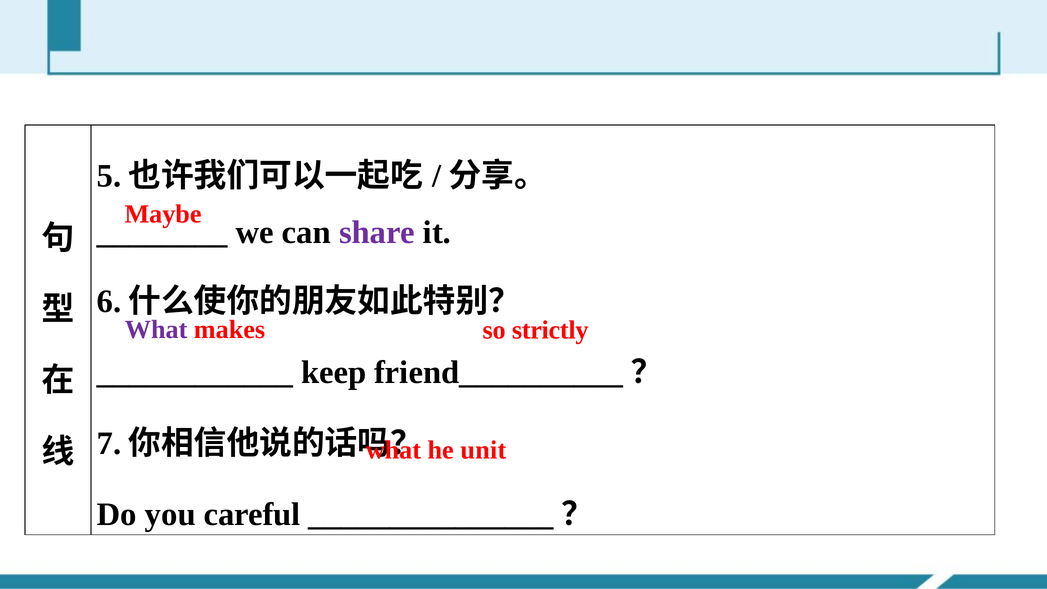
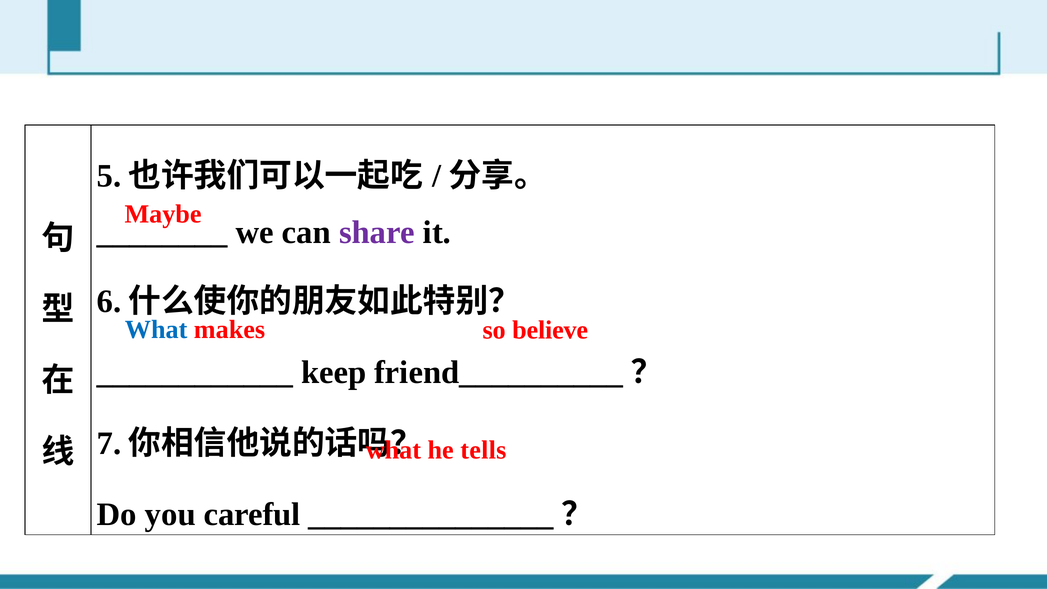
What colour: purple -> blue (156, 329)
strictly: strictly -> believe (550, 330)
unit: unit -> tells (483, 450)
